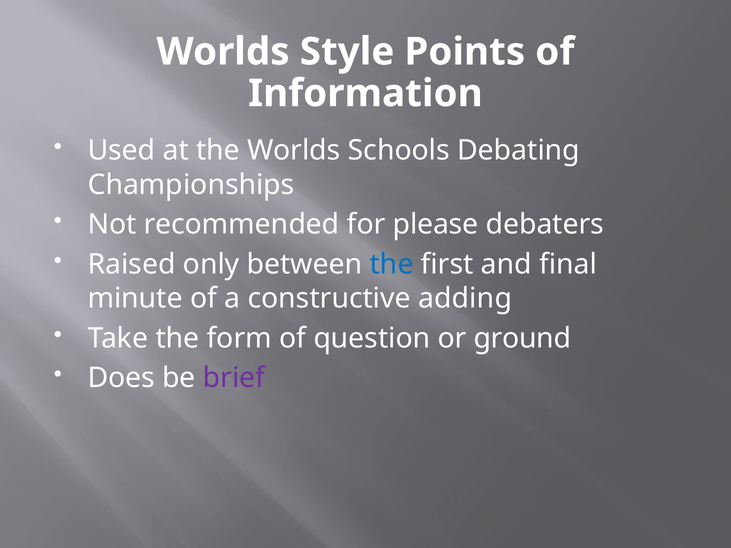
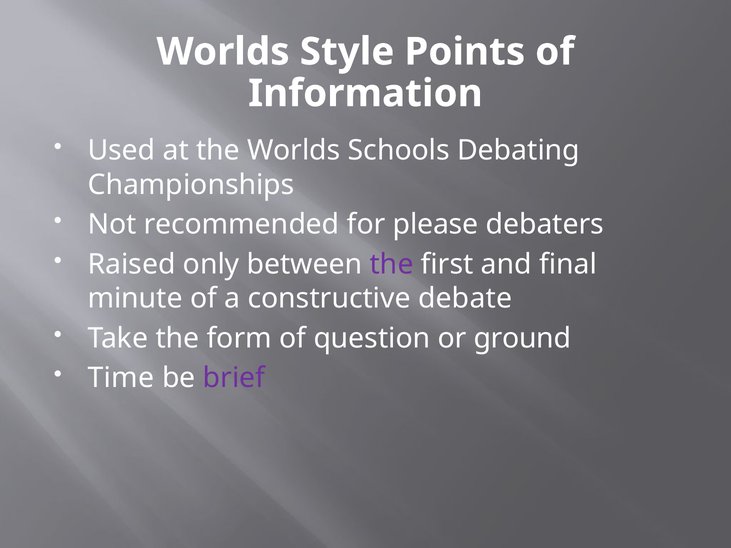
the colour: blue -> purple (392, 264)
adding: adding -> debate (465, 298)
Does: Does -> Time (121, 378)
